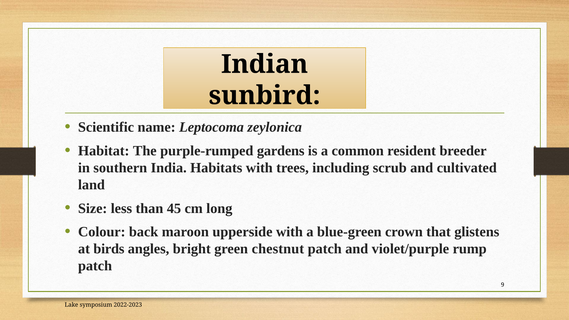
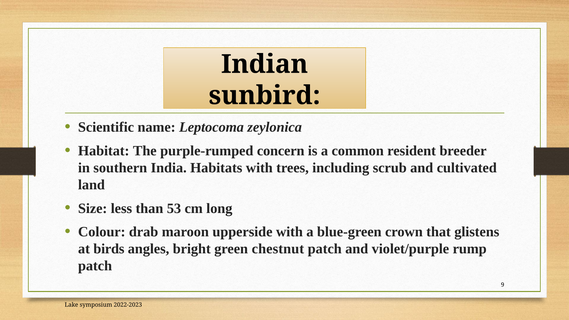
gardens: gardens -> concern (281, 151)
45: 45 -> 53 (174, 208)
back: back -> drab (144, 232)
